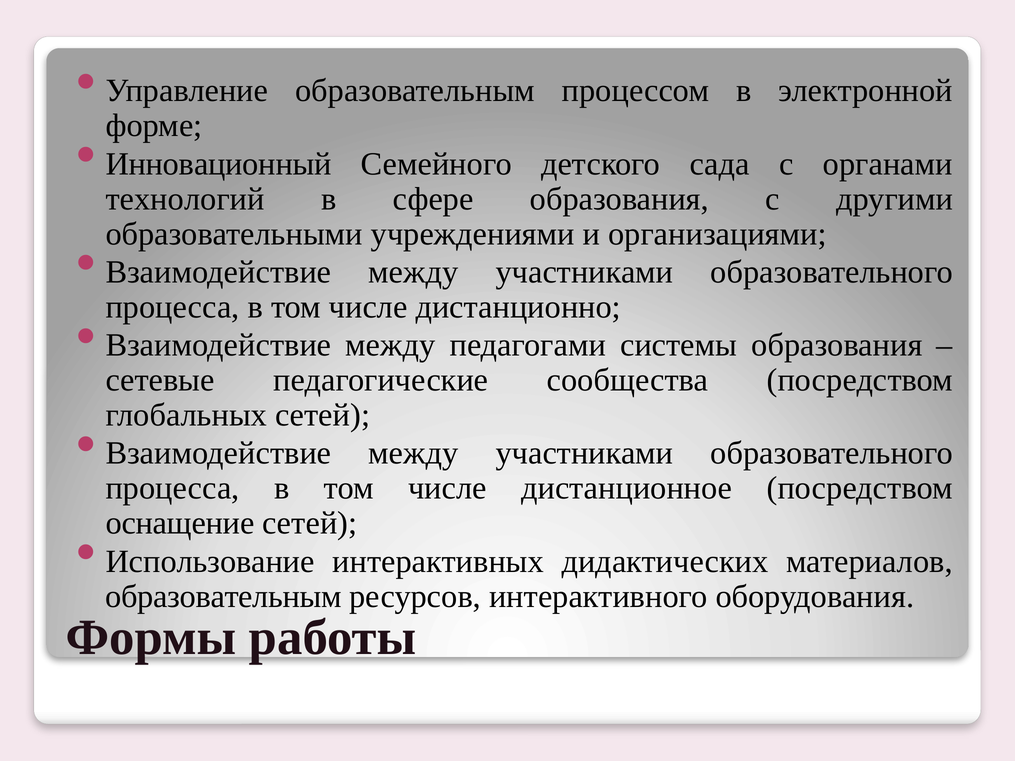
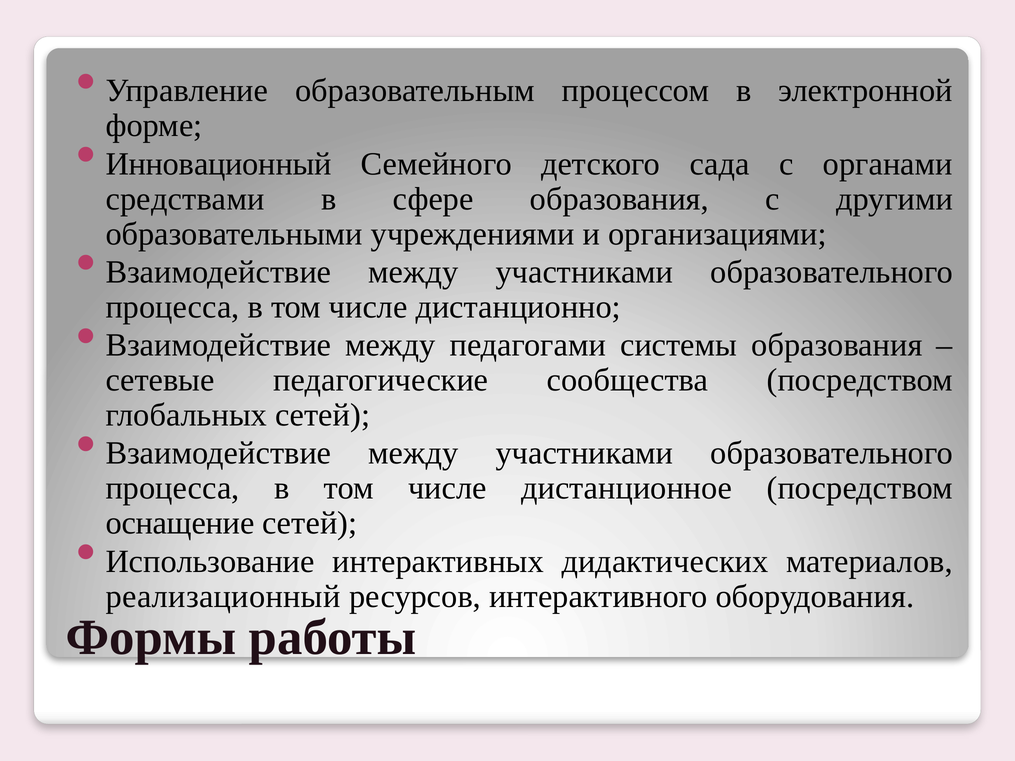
технологий: технологий -> средствами (185, 199)
образовательным: образовательным -> реализационный (223, 597)
